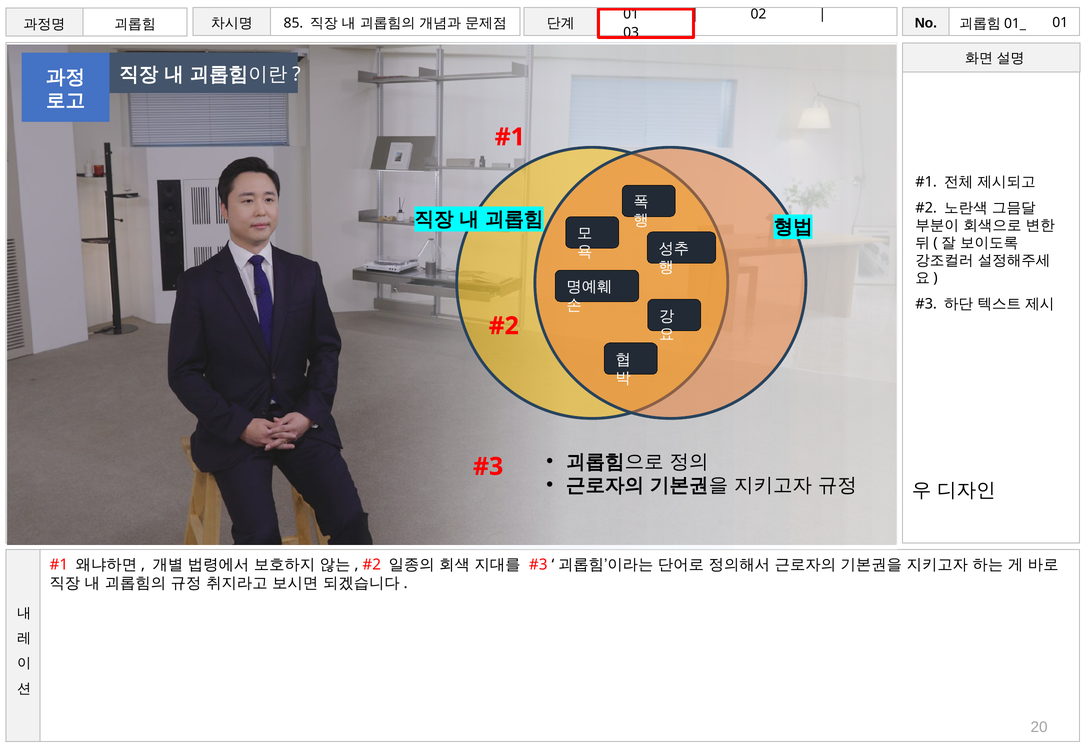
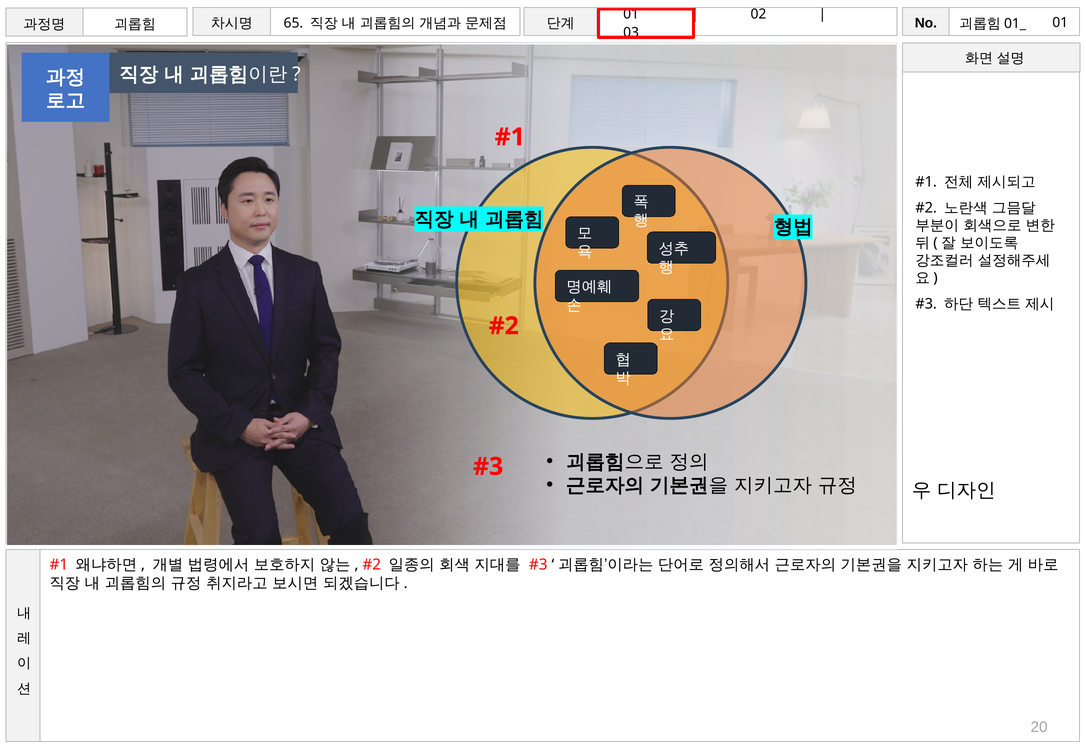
85: 85 -> 65 (293, 23)
